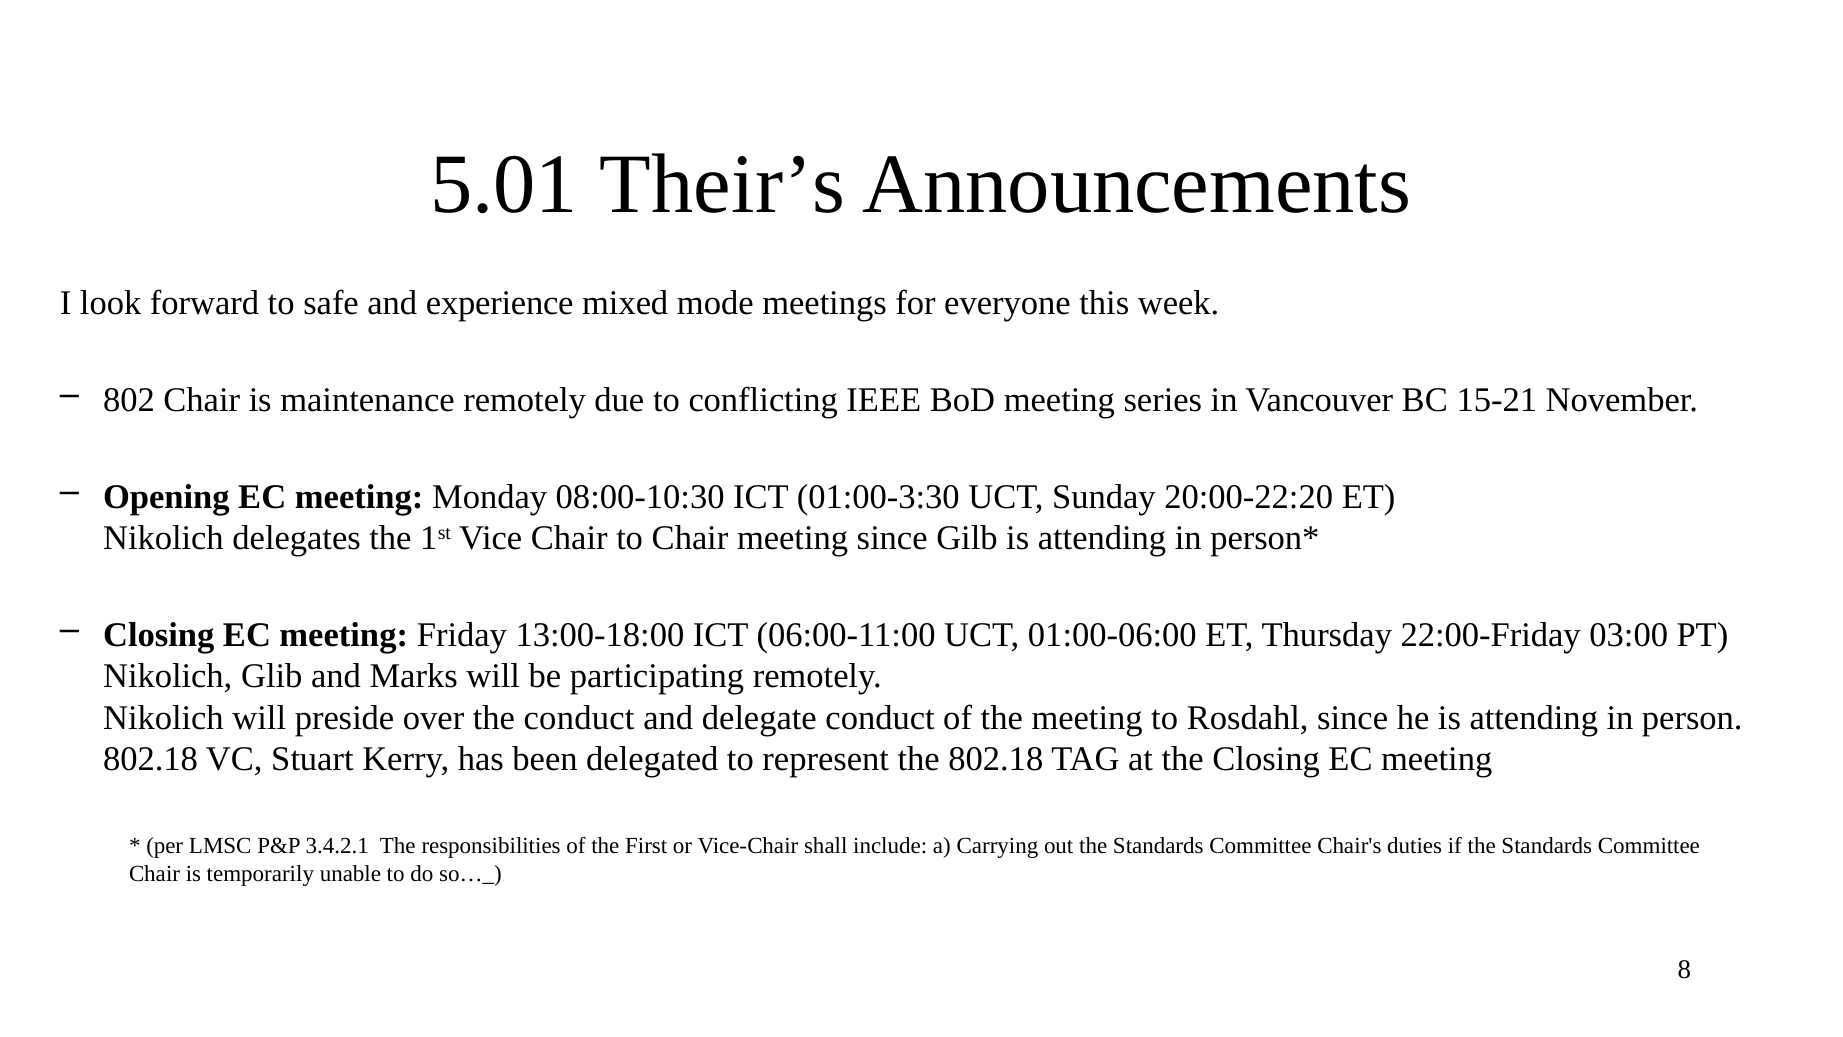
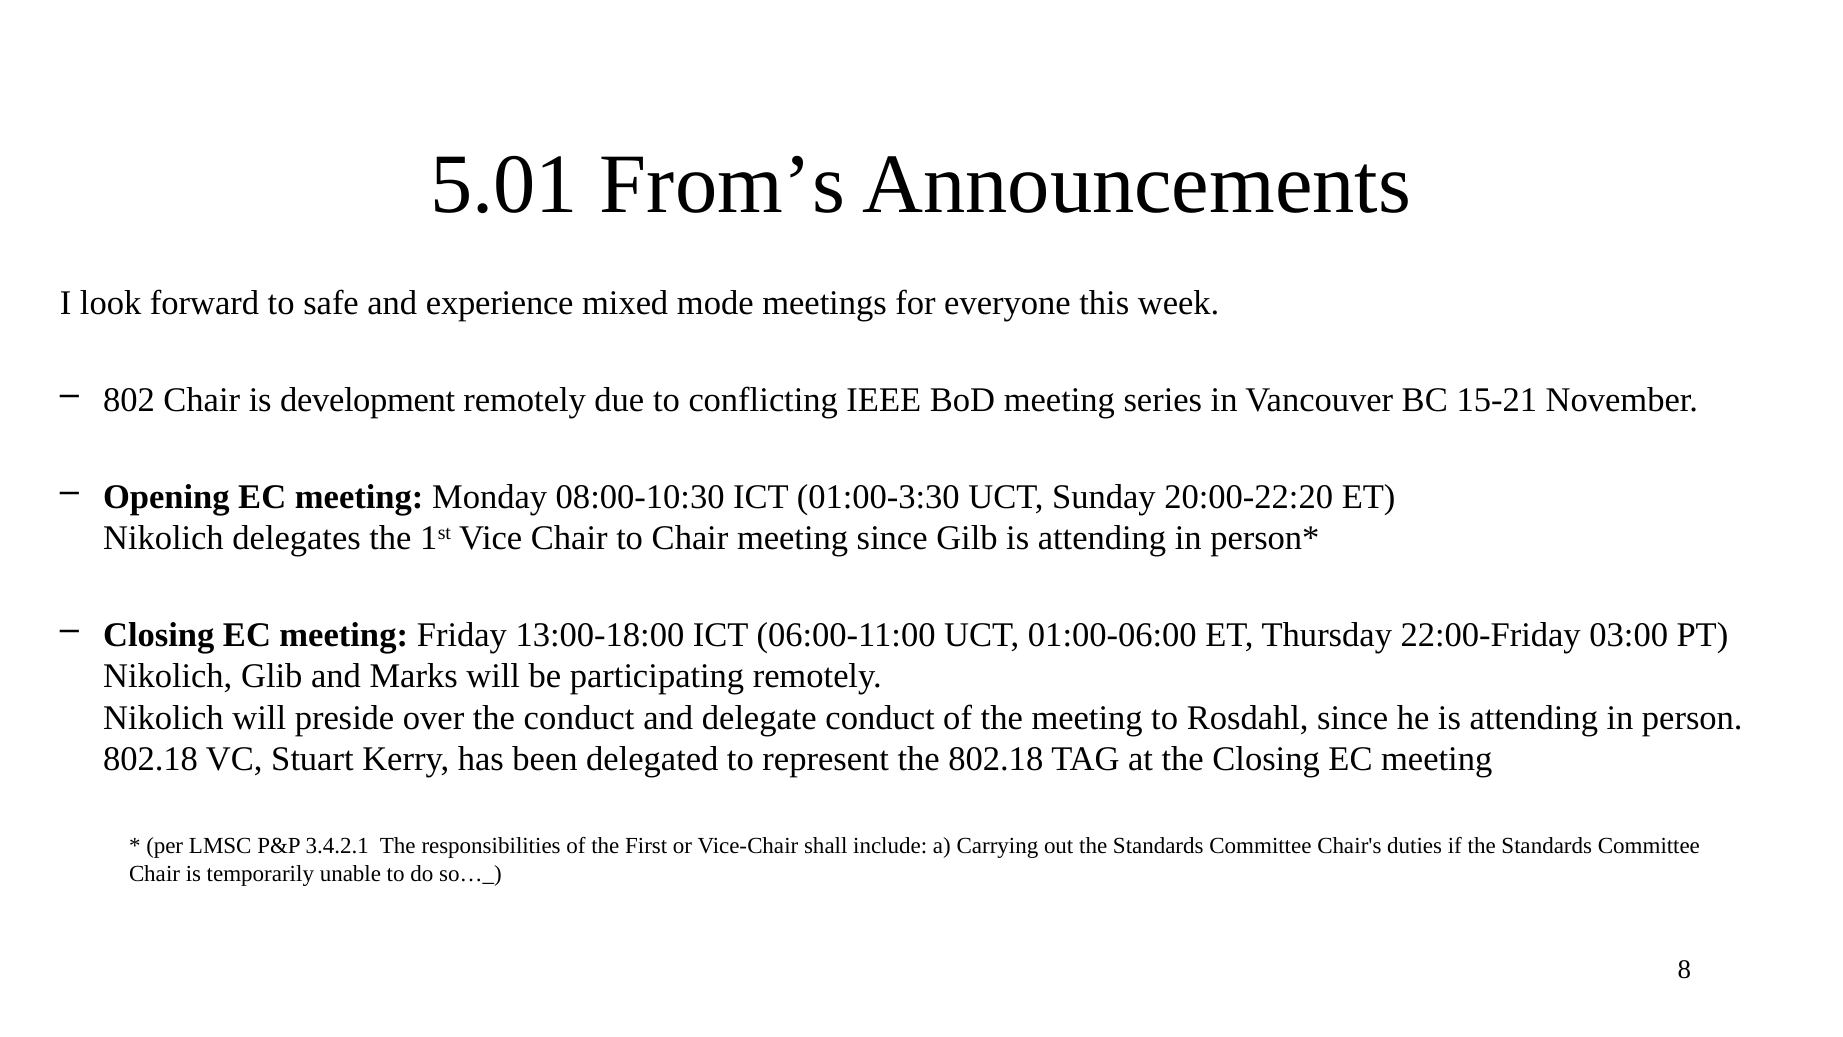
Their’s: Their’s -> From’s (722, 184)
maintenance: maintenance -> development (368, 400)
